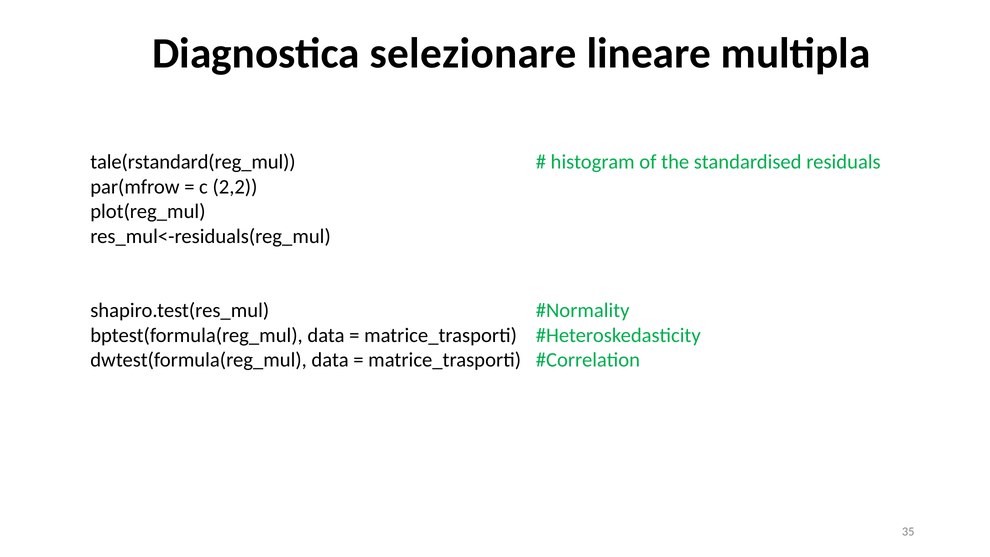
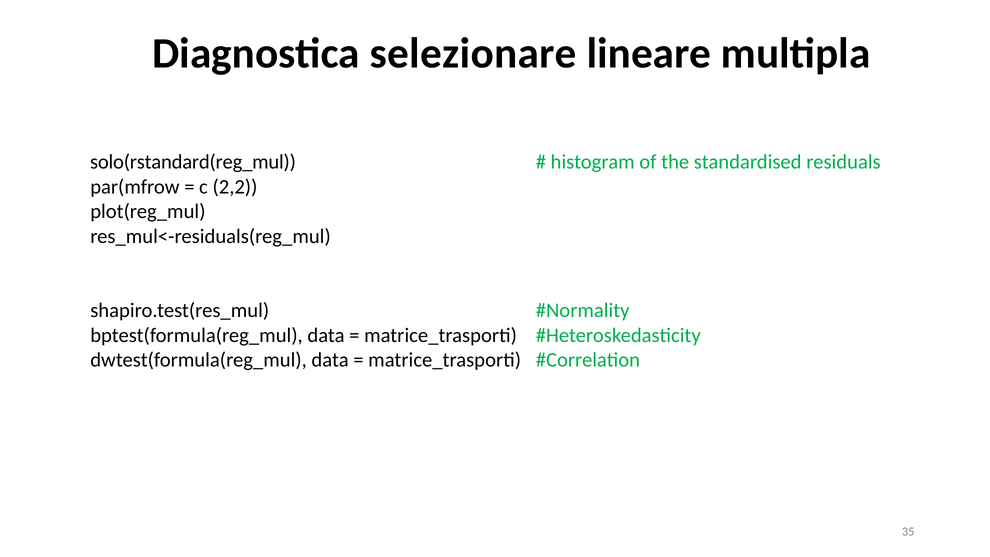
tale(rstandard(reg_mul: tale(rstandard(reg_mul -> solo(rstandard(reg_mul (193, 162)
